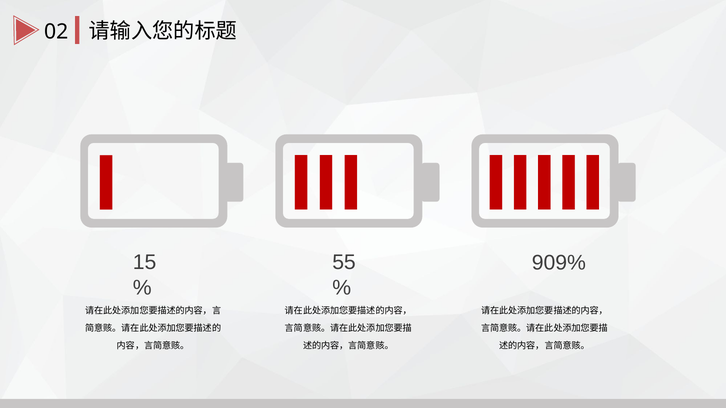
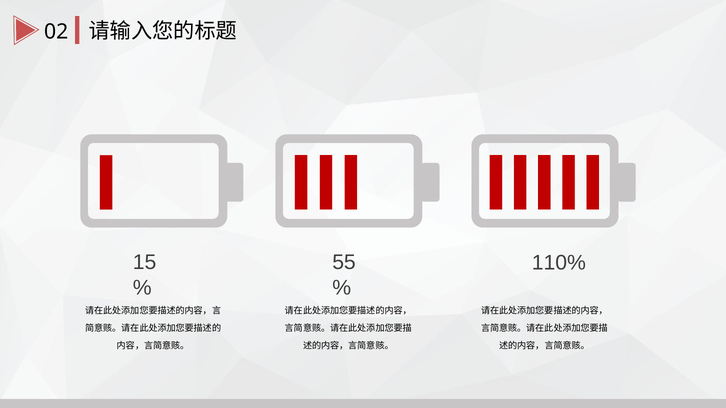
909%: 909% -> 110% (559, 263)
